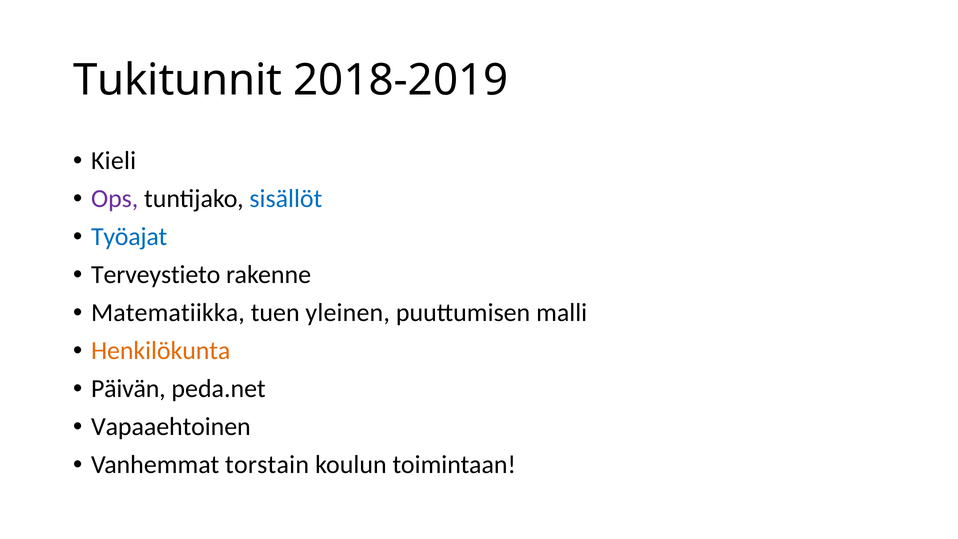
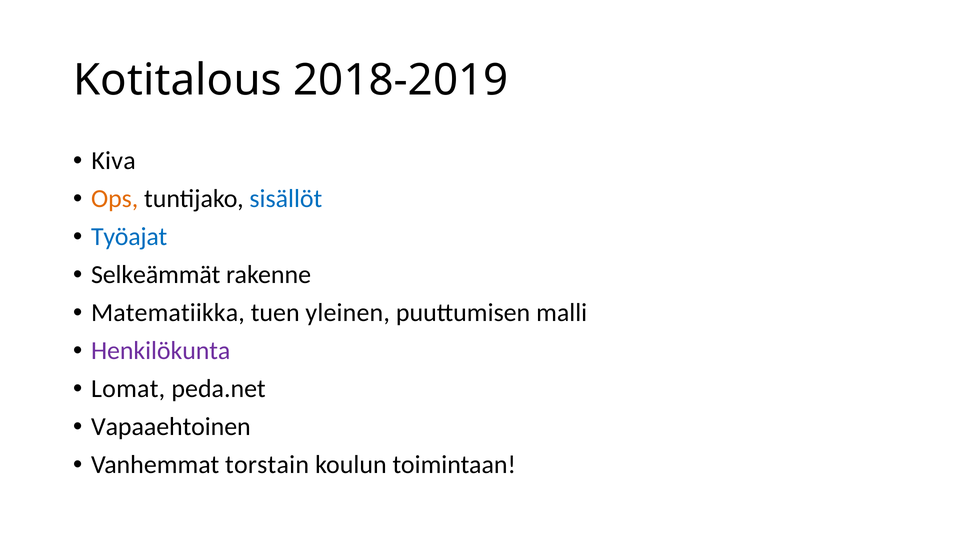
Tukitunnit: Tukitunnit -> Kotitalous (177, 80)
Kieli: Kieli -> Kiva (114, 161)
Ops colour: purple -> orange (115, 199)
Terveystieto: Terveystieto -> Selkeämmät (156, 275)
Henkilökunta colour: orange -> purple (161, 351)
Päivän: Päivän -> Lomat (128, 389)
